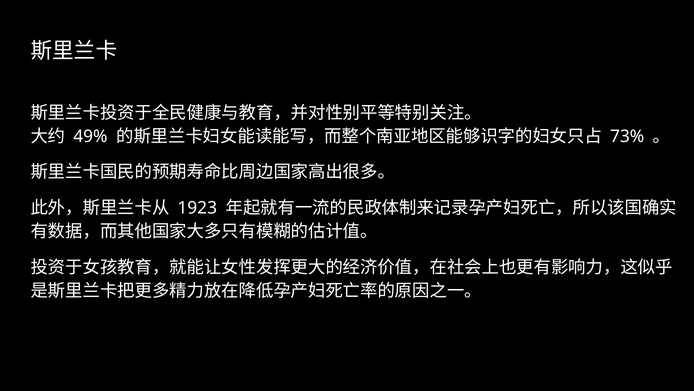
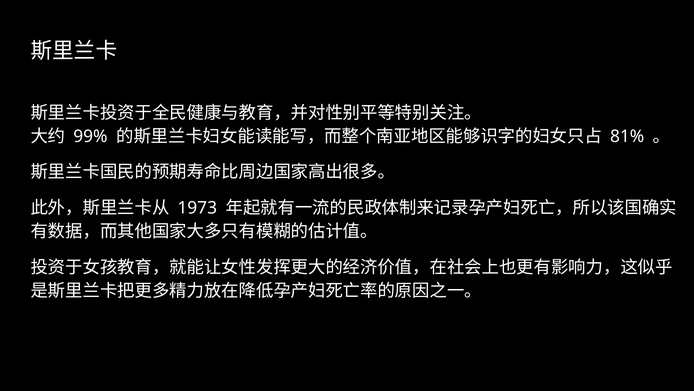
49%: 49% -> 99% (90, 136)
73%: 73% -> 81% (627, 136)
1923: 1923 -> 1973 (197, 208)
